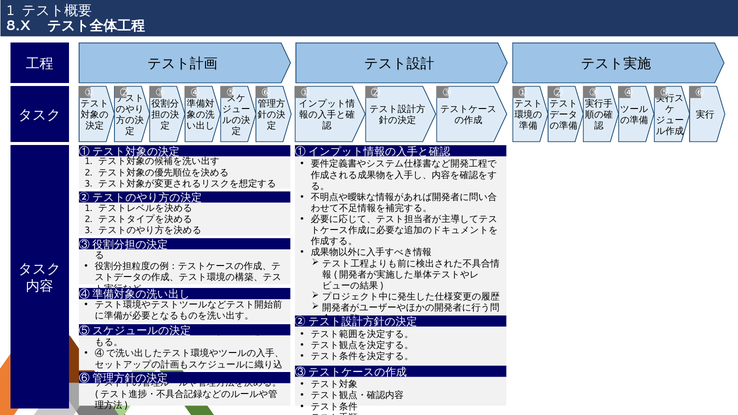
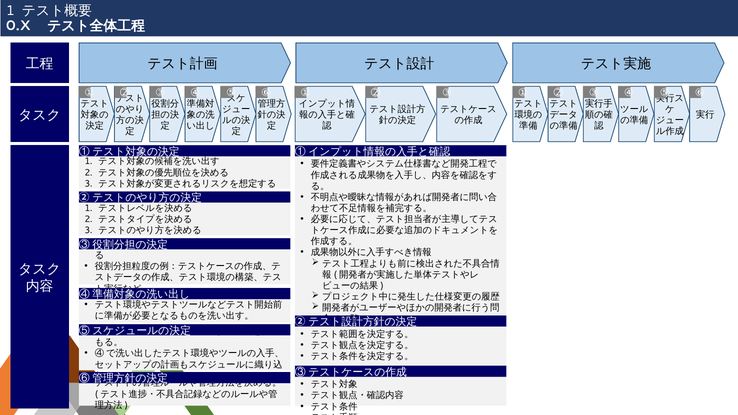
8.X: 8.X -> 0.X (18, 26)
